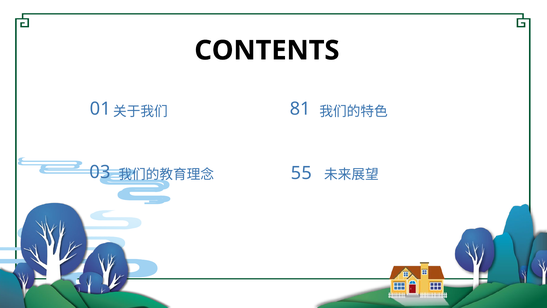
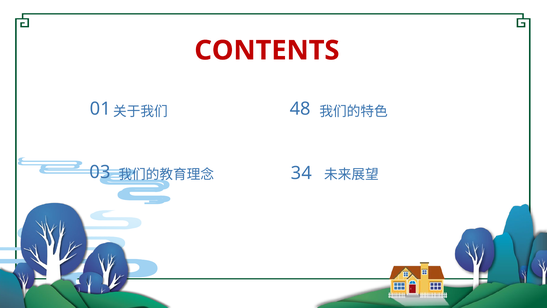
CONTENTS colour: black -> red (267, 50)
81: 81 -> 48 (300, 109)
55: 55 -> 34 (301, 173)
